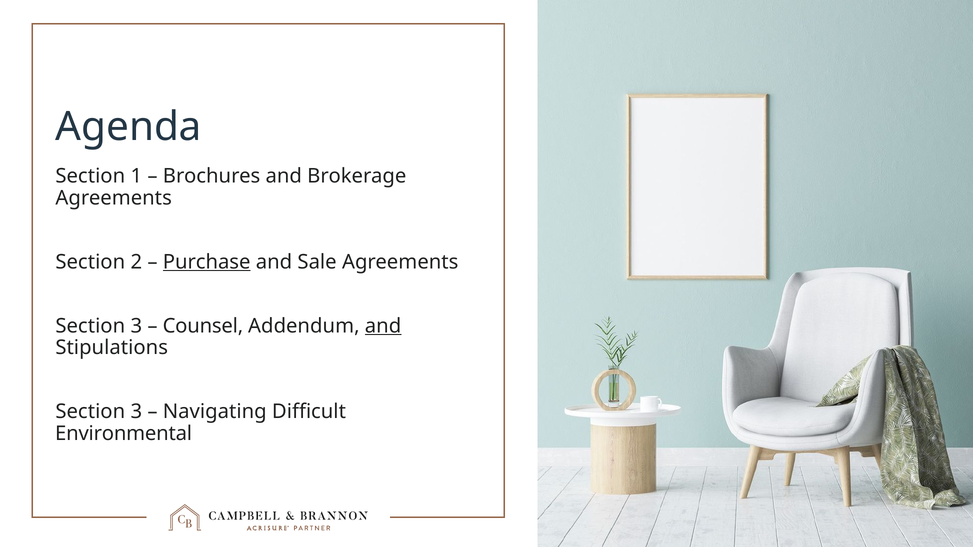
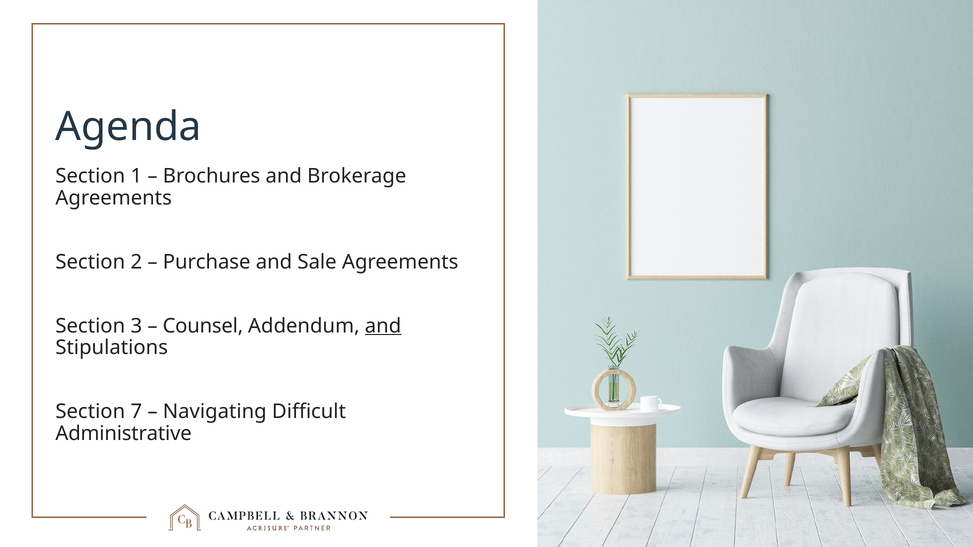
Purchase underline: present -> none (207, 262)
3: 3 -> 7 (136, 412)
Environmental: Environmental -> Administrative (124, 434)
